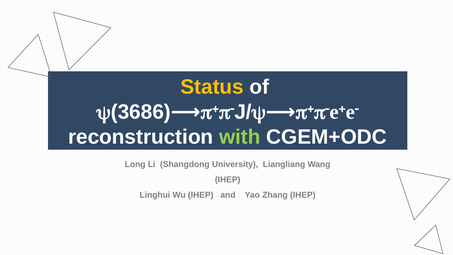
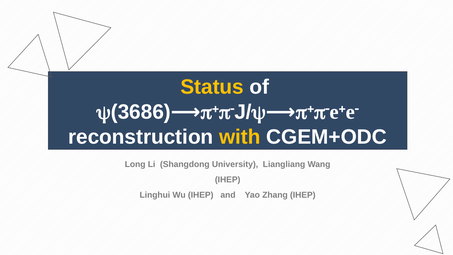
with colour: light green -> yellow (240, 137)
